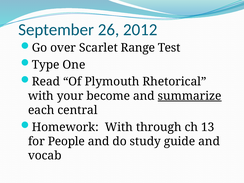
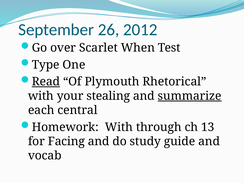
Range: Range -> When (138, 48)
Read underline: none -> present (46, 82)
become: become -> stealing (108, 96)
People: People -> Facing (66, 141)
